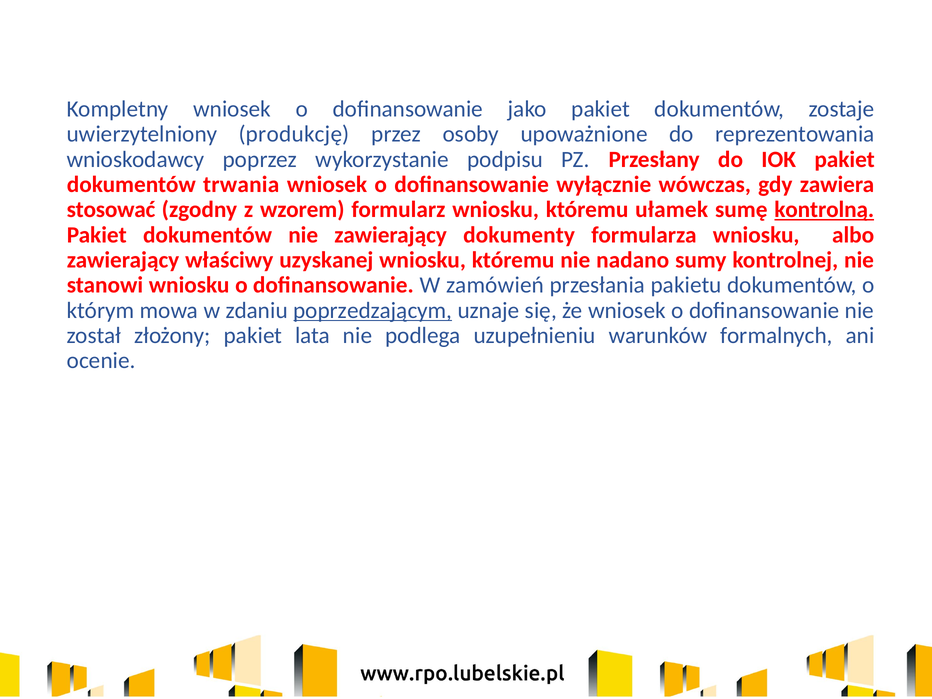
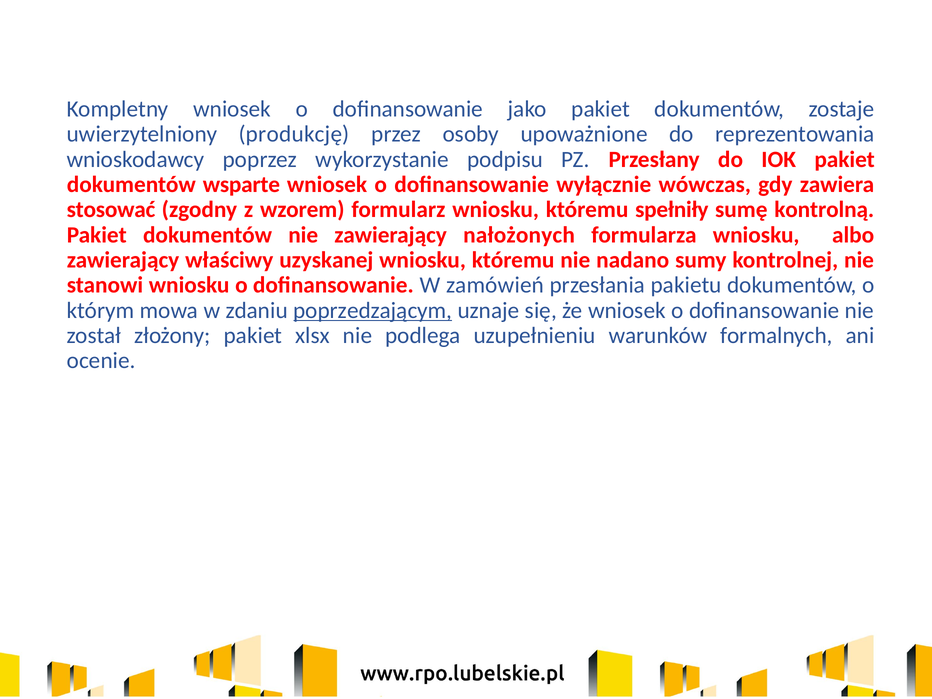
trwania: trwania -> wsparte (241, 185)
ułamek: ułamek -> spełniły (672, 210)
kontrolną underline: present -> none (824, 210)
dokumenty: dokumenty -> nałożonych (519, 235)
lata: lata -> xlsx (313, 336)
